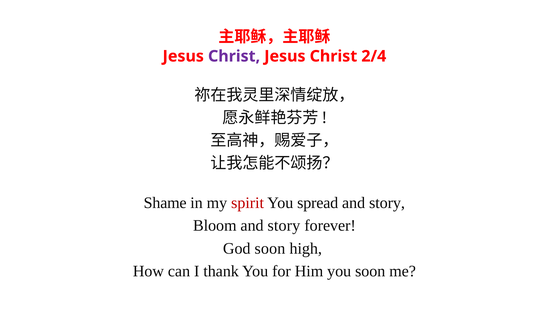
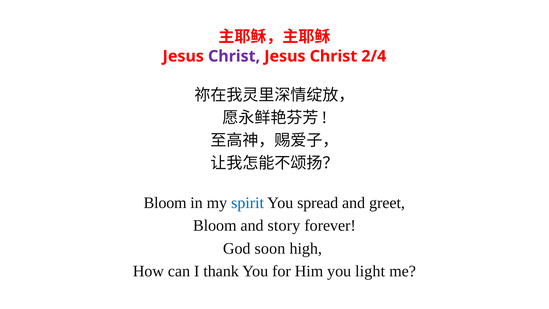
Shame: Shame -> Bloom (165, 203)
spirit colour: red -> blue (248, 203)
story: story -> greet (387, 203)
you soon: soon -> light (370, 271)
